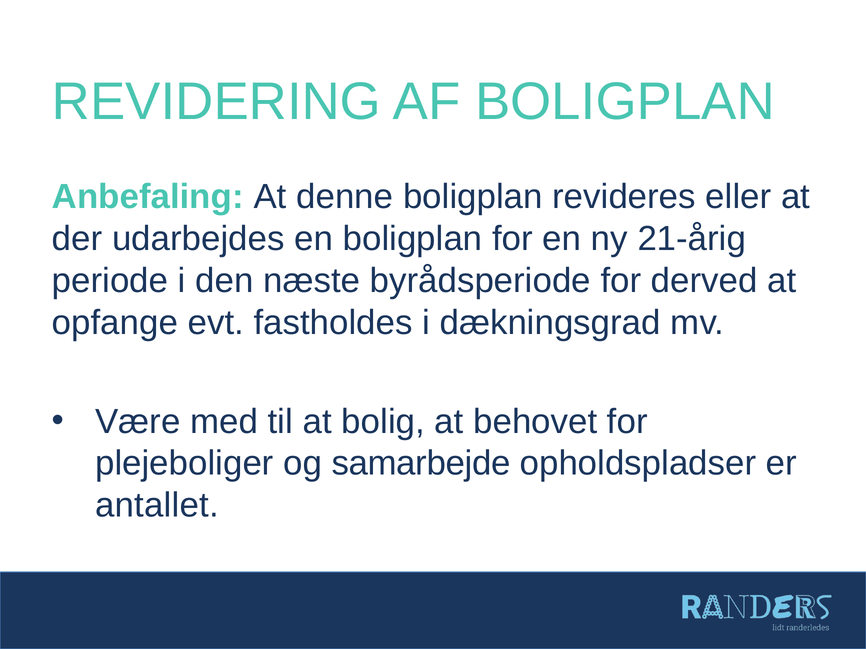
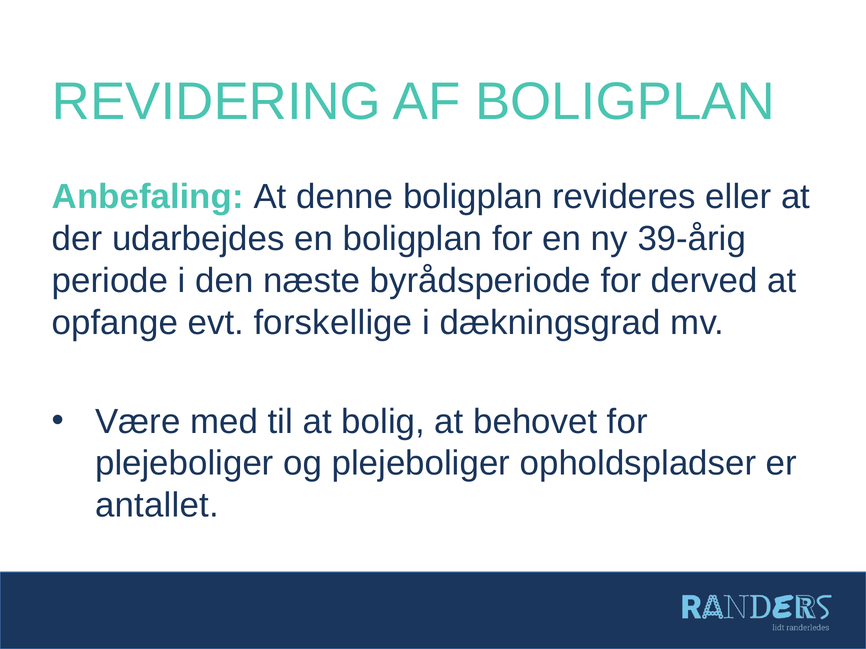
21-årig: 21-årig -> 39-årig (692, 239)
fastholdes: fastholdes -> forskellige (333, 323)
og samarbejde: samarbejde -> plejeboliger (421, 464)
